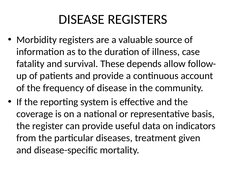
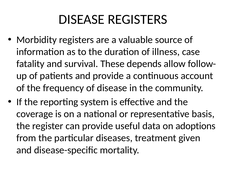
indicators: indicators -> adoptions (196, 126)
